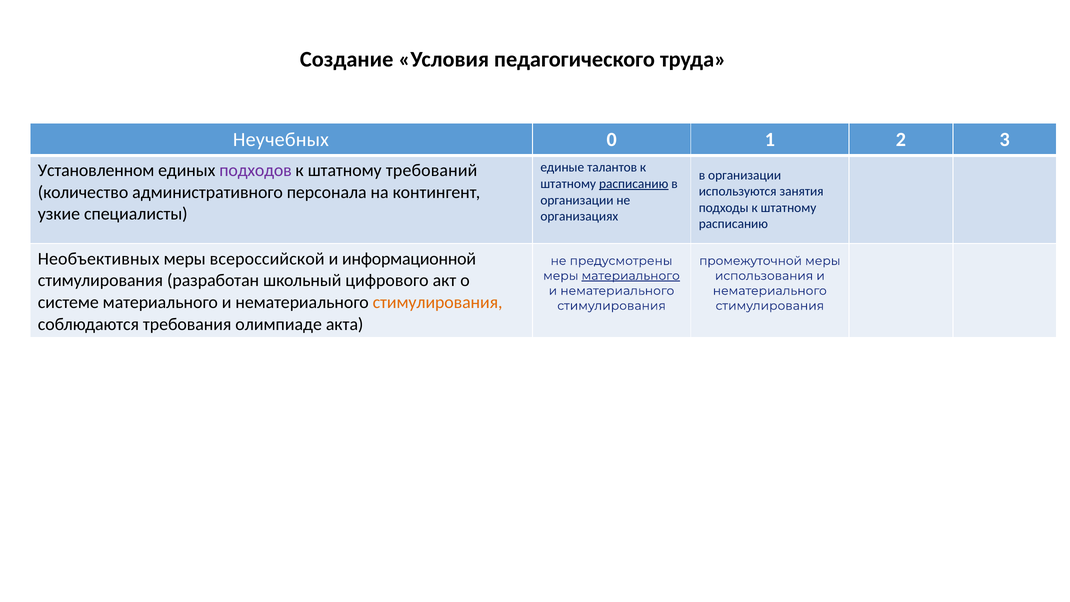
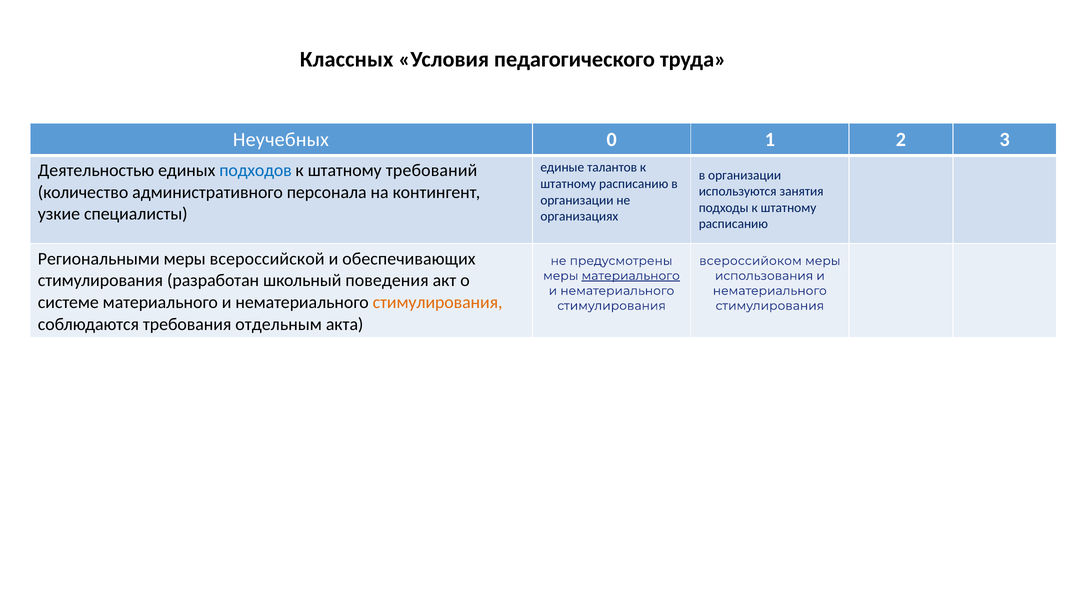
Создание: Создание -> Классных (347, 59)
Установленном: Установленном -> Деятельностью (96, 170)
подходов colour: purple -> blue (256, 170)
расписанию underline: present -> none (634, 184)
Необъективных: Необъективных -> Региональными (99, 259)
информационной: информационной -> обеспечивающих (409, 259)
промежуточной: промежуточной -> всероссийоком (750, 261)
цифрового: цифрового -> поведения (387, 280)
олимпиаде: олимпиаде -> отдельным (279, 324)
